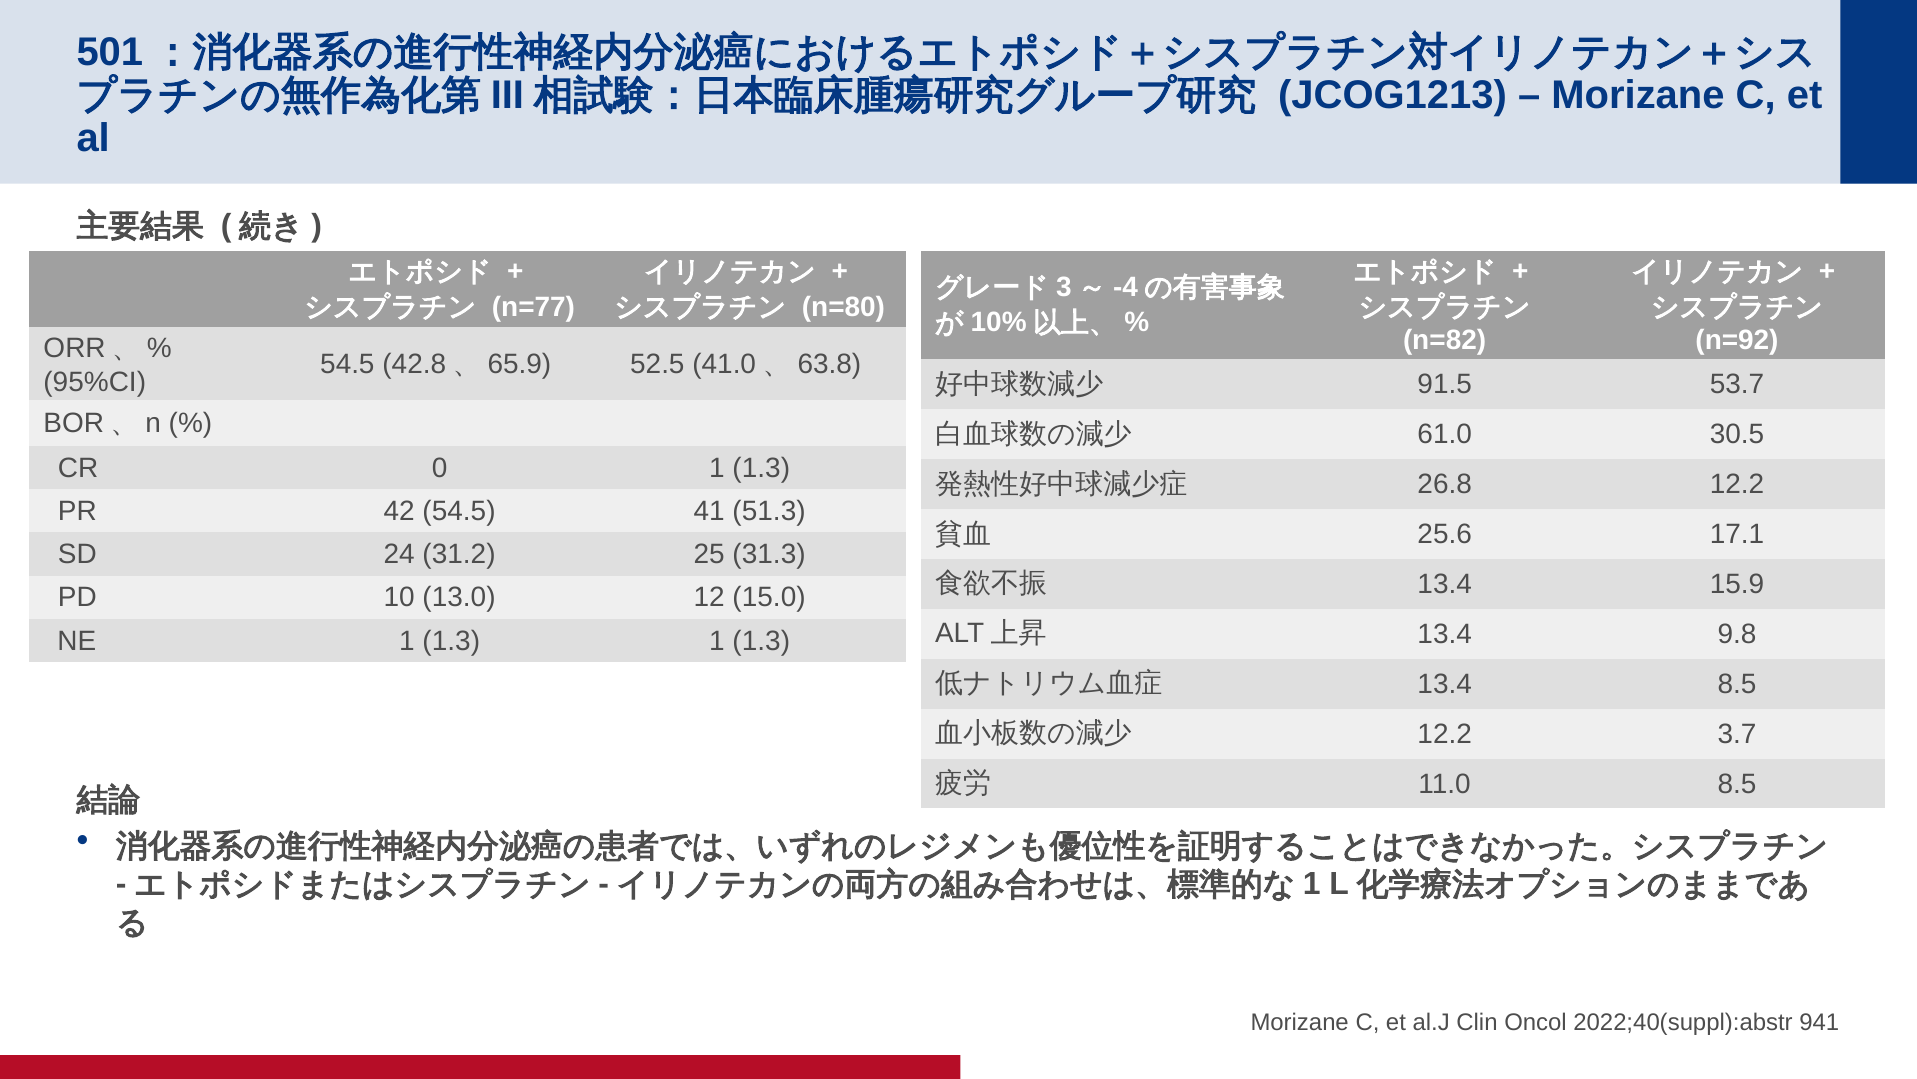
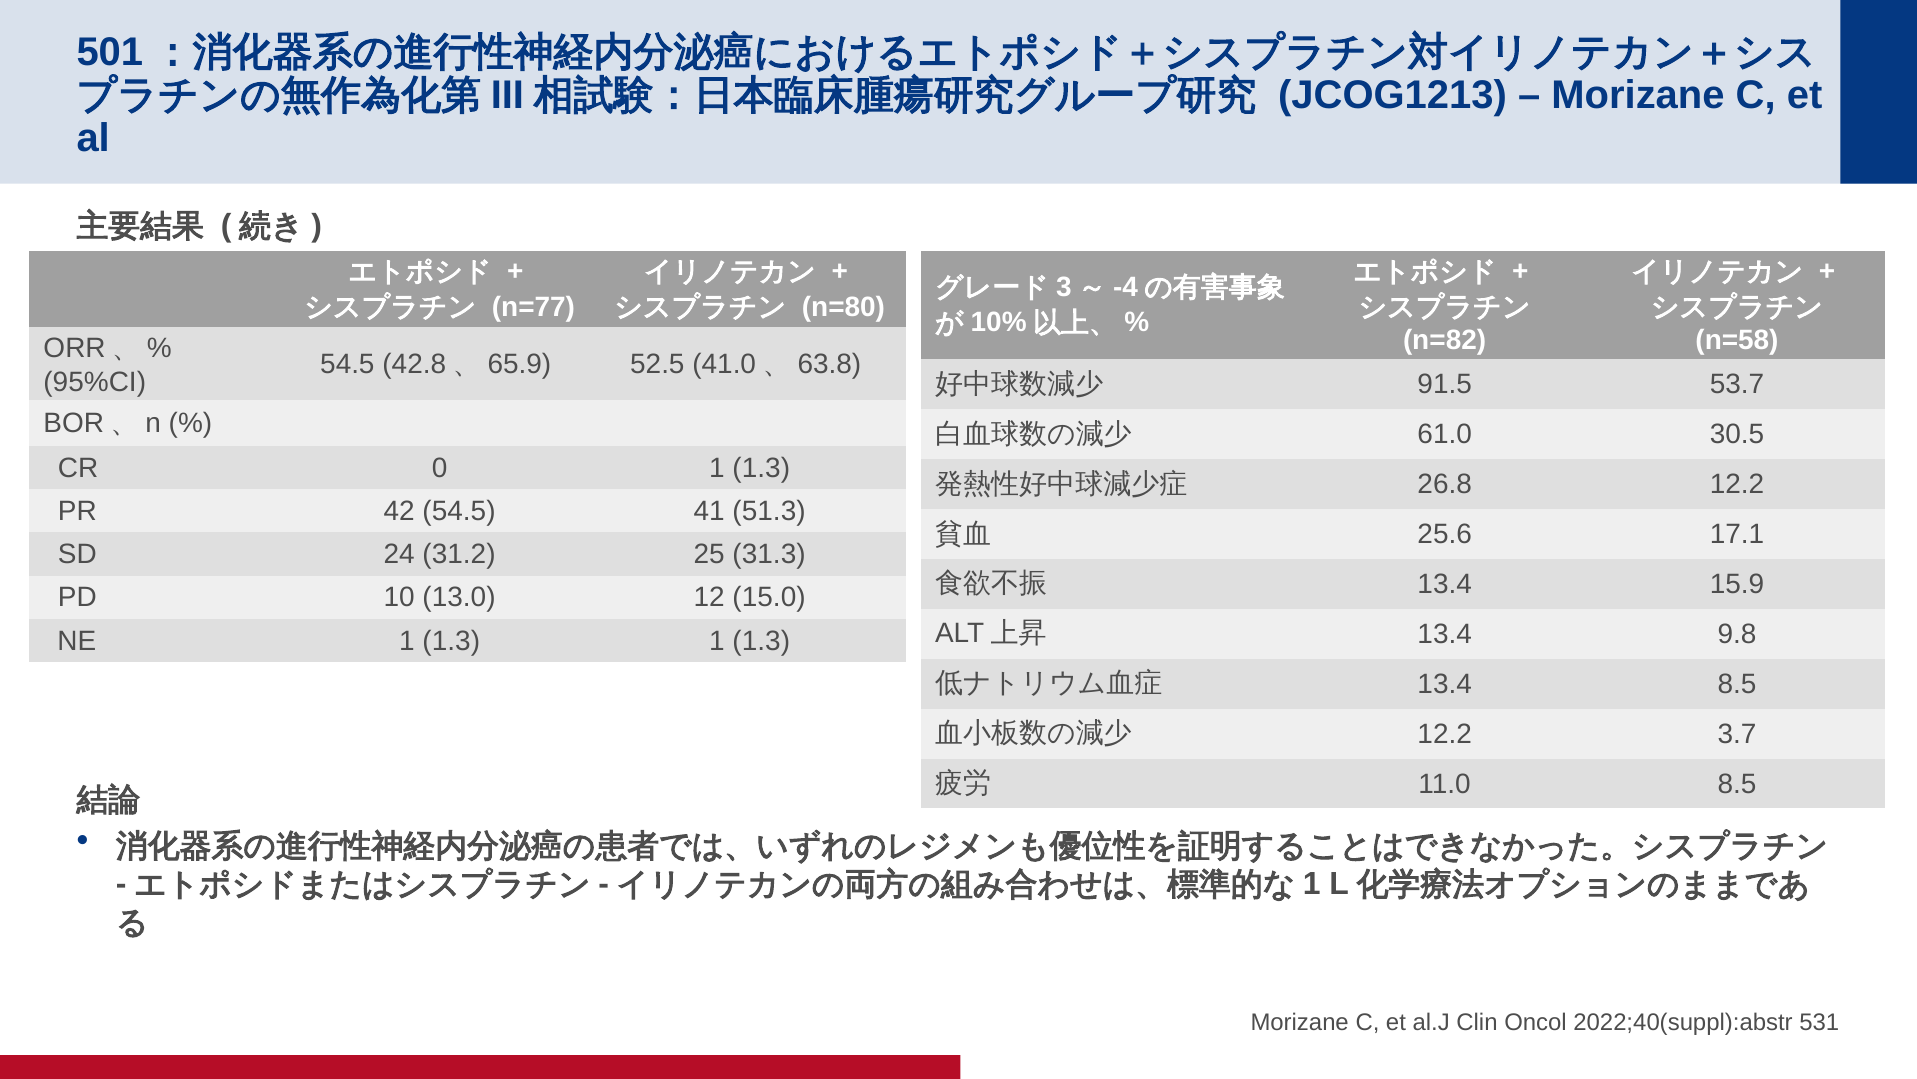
n=92: n=92 -> n=58 (1737, 341)
941: 941 -> 531 (1819, 1022)
